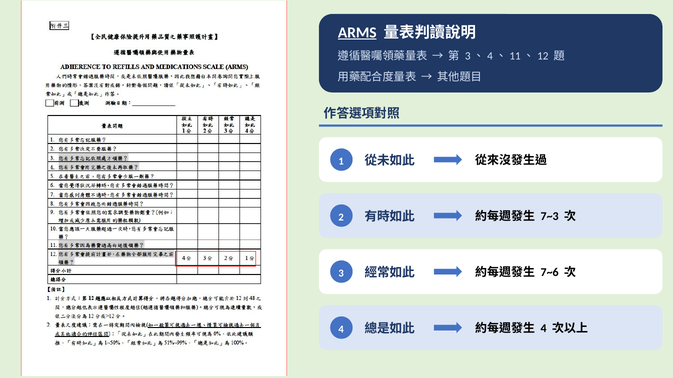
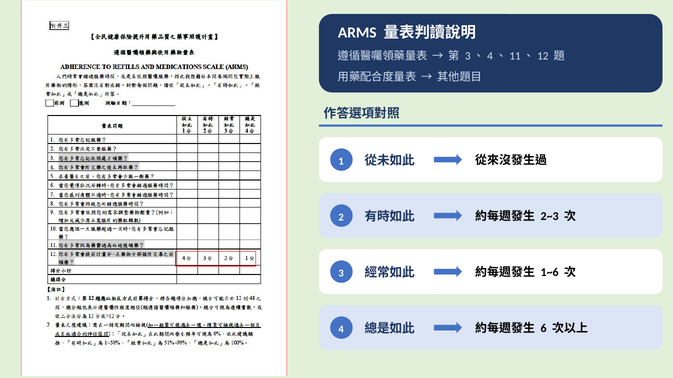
ARMS underline: present -> none (357, 33)
7~3: 7~3 -> 2~3 (550, 217)
7~6: 7~6 -> 1~6 (550, 273)
4: 4 -> 6 (544, 329)
